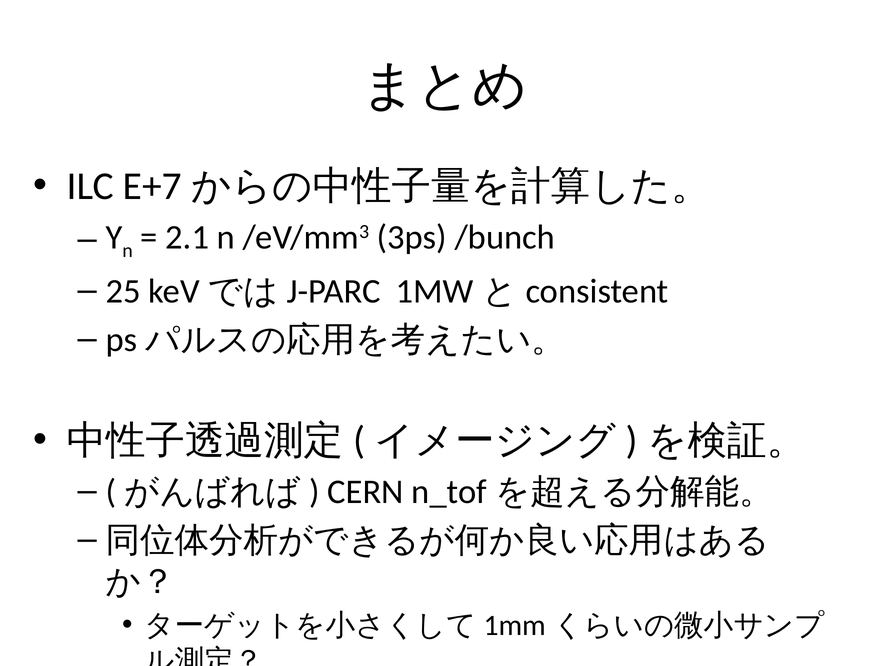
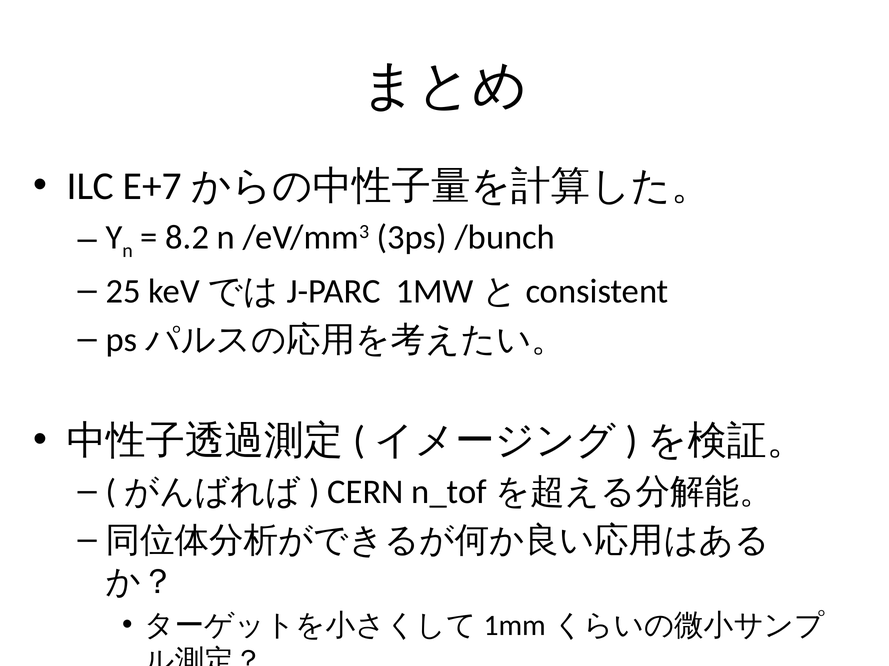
2.1: 2.1 -> 8.2 (187, 238)
